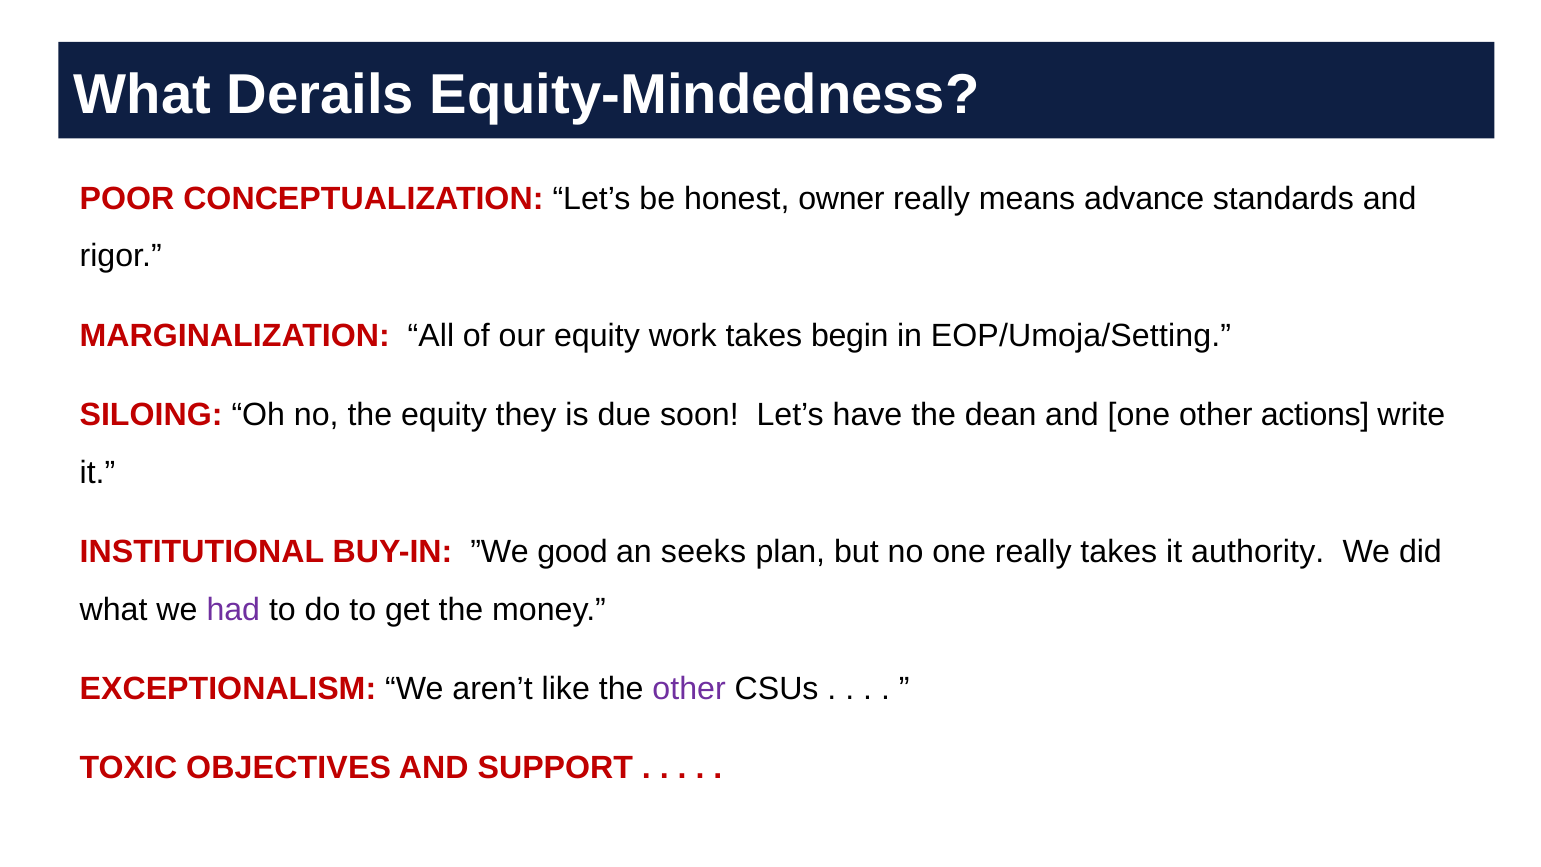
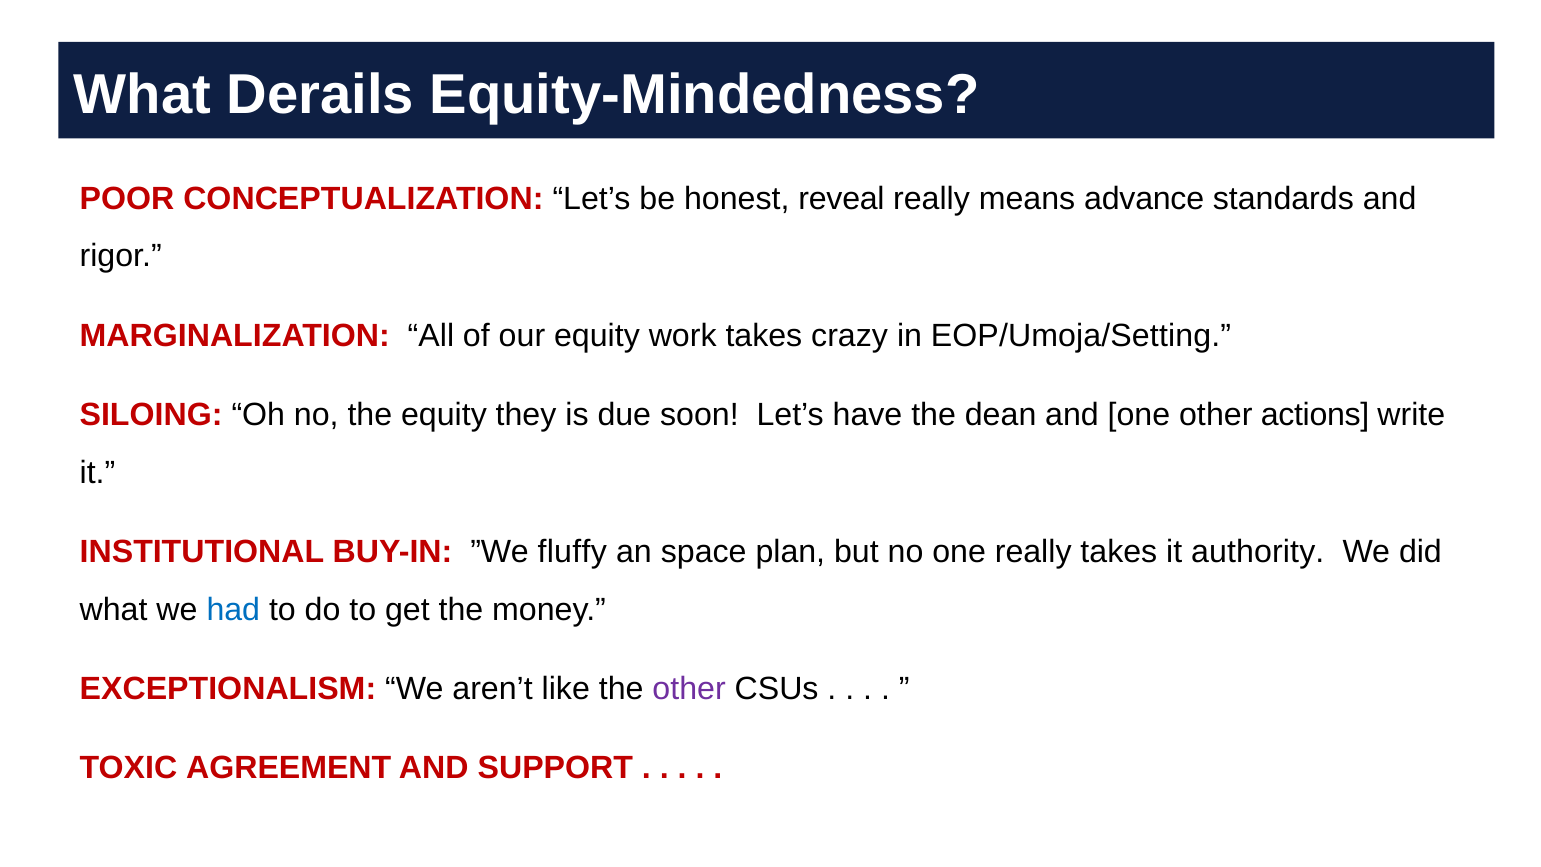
owner: owner -> reveal (842, 198)
begin: begin -> crazy (850, 335)
good: good -> fluffy (572, 552)
seeks: seeks -> space (704, 552)
had colour: purple -> blue (233, 609)
OBJECTIVES: OBJECTIVES -> AGREEMENT (289, 768)
